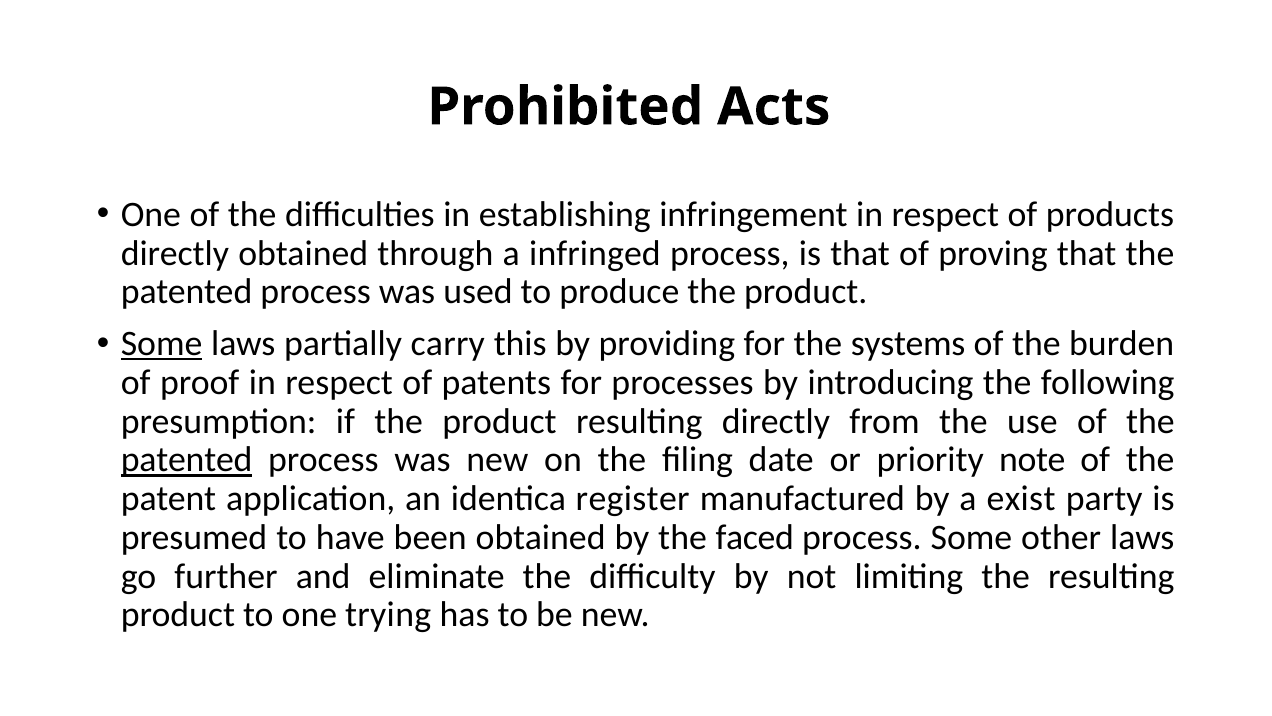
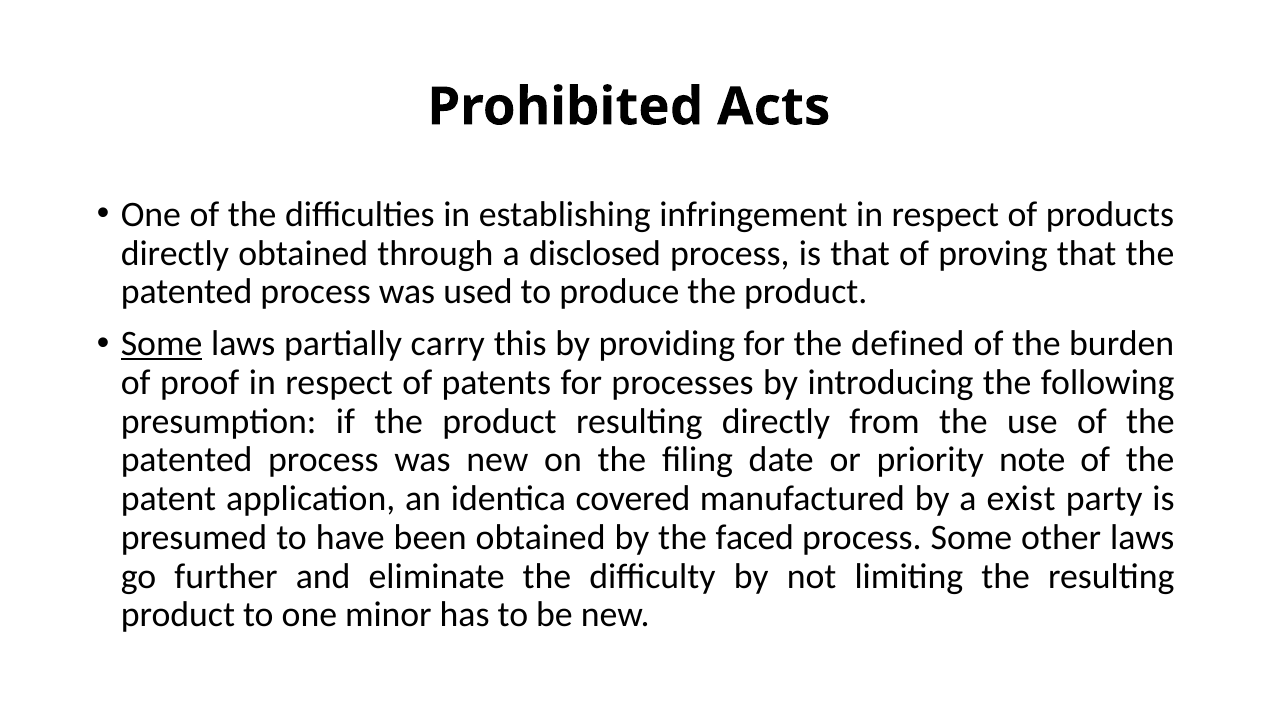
infringed: infringed -> disclosed (595, 253)
systems: systems -> defined (908, 344)
patented underline: present -> none (187, 460)
register: register -> covered (633, 498)
trying: trying -> minor (388, 614)
